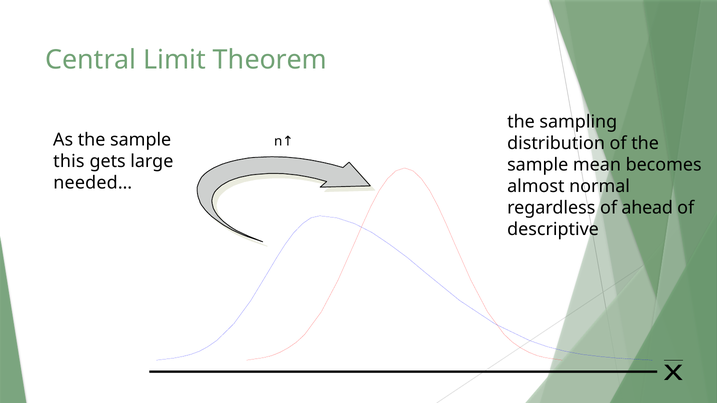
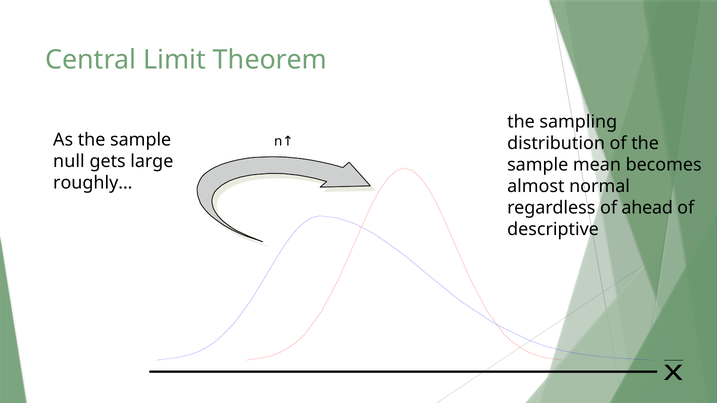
this: this -> null (69, 162)
needed…: needed… -> roughly… (93, 183)
